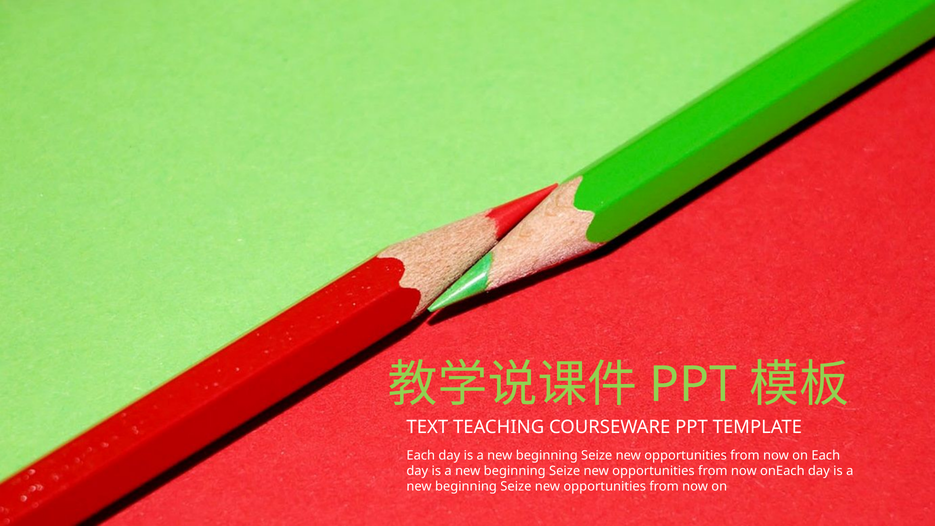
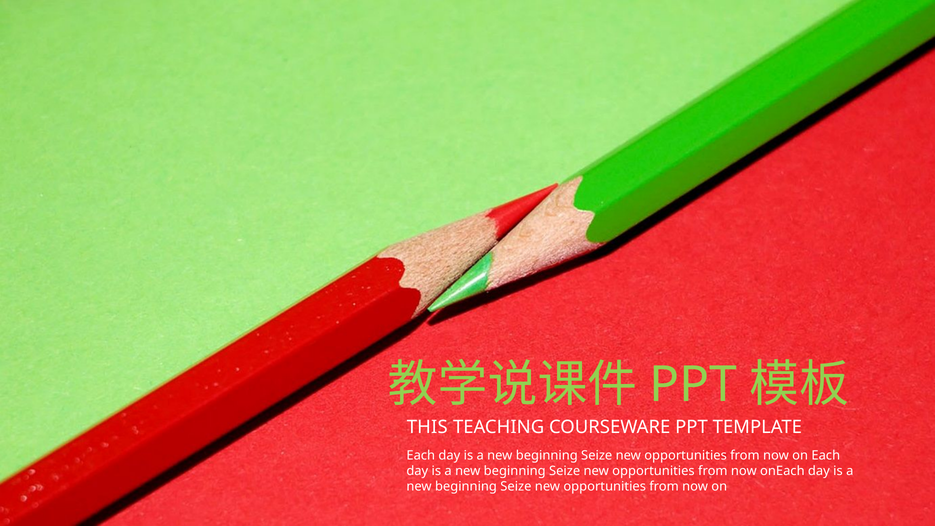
TEXT: TEXT -> THIS (427, 427)
